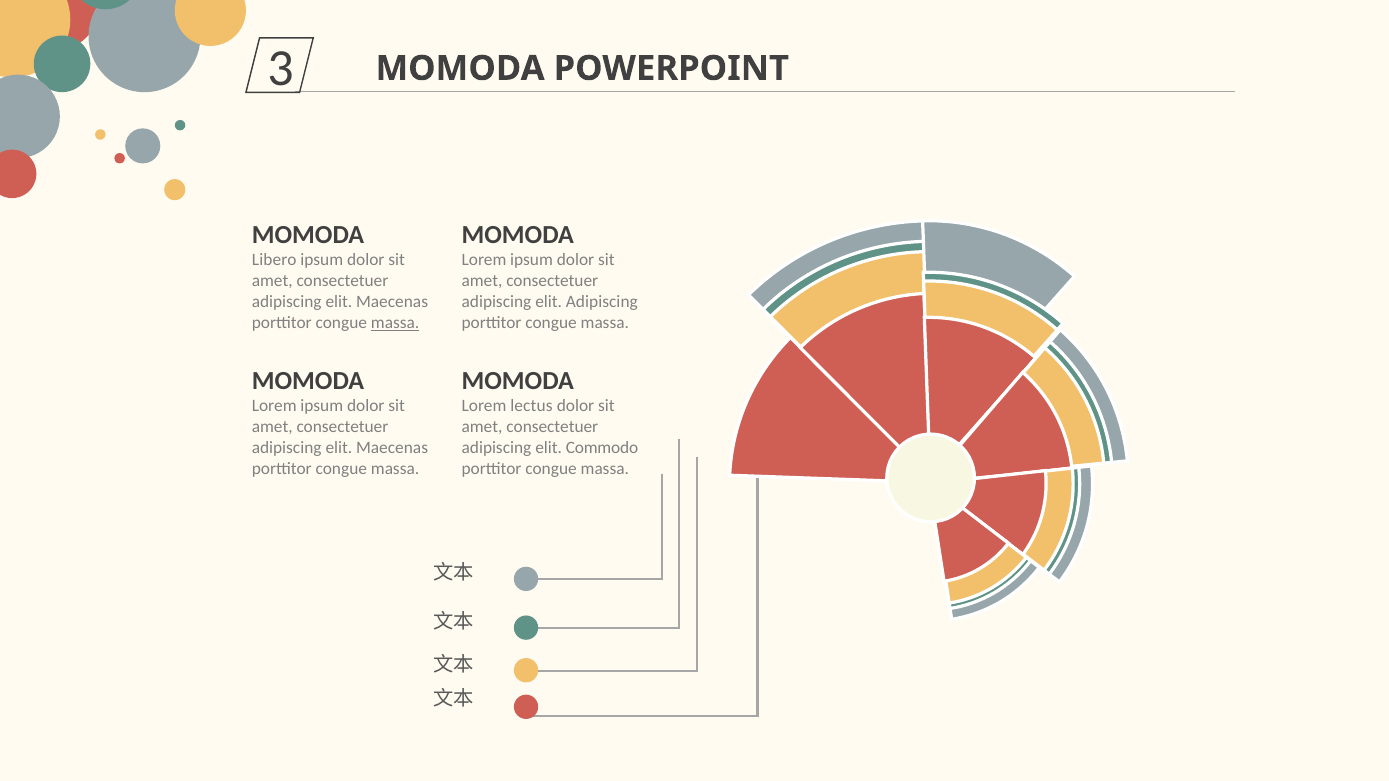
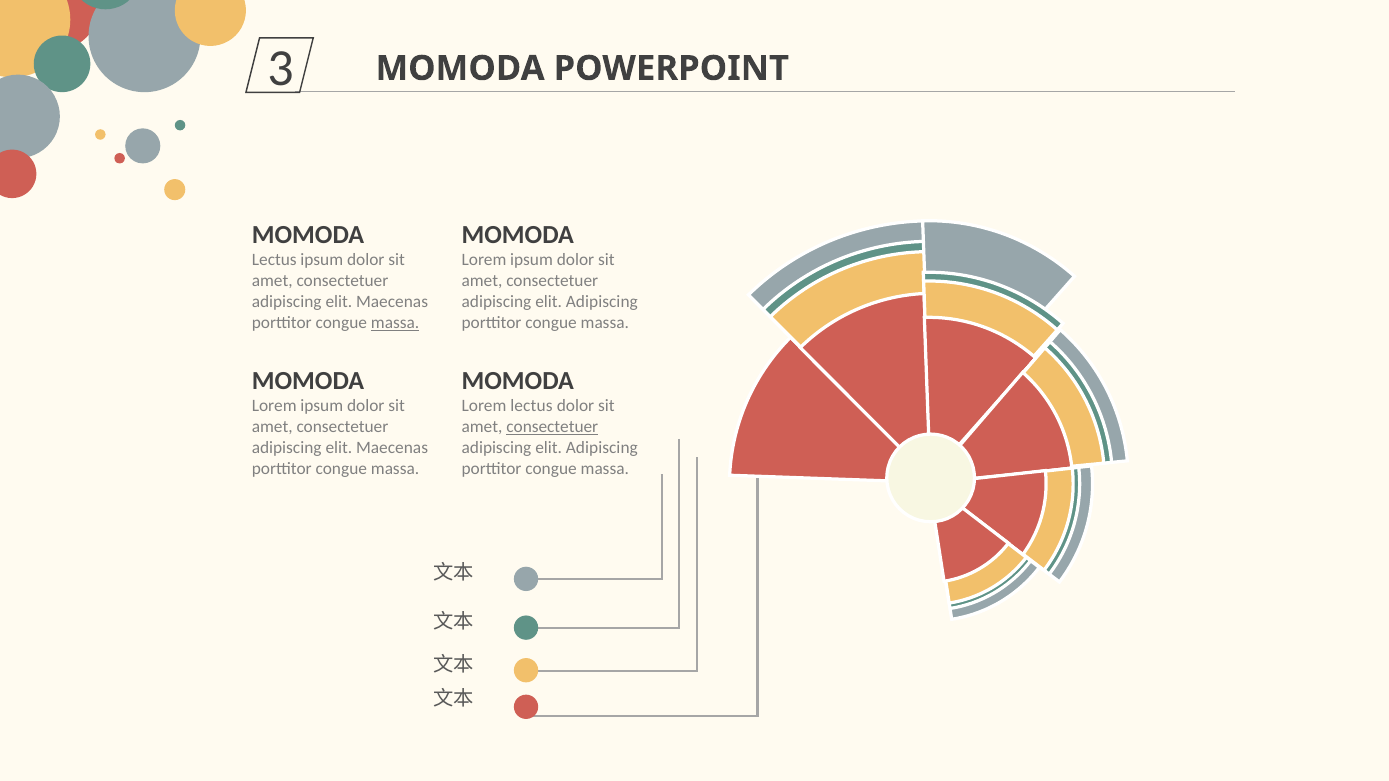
Libero: Libero -> Lectus (274, 260)
consectetuer underline: none -> present (552, 427)
Commodo: Commodo -> Adipiscing (602, 448)
